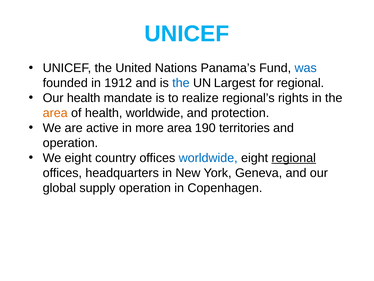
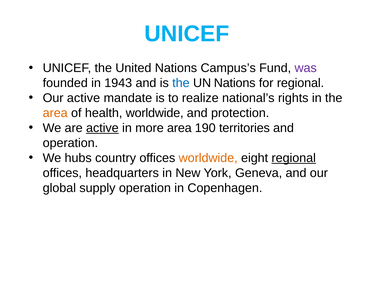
Panama’s: Panama’s -> Campus’s (228, 68)
was colour: blue -> purple (306, 68)
1912: 1912 -> 1943 (118, 83)
UN Largest: Largest -> Nations (235, 83)
Our health: health -> active (83, 98)
regional’s: regional’s -> national’s (248, 98)
active underline: none -> present (102, 128)
We eight: eight -> hubs (78, 158)
worldwide colour: blue -> orange (208, 158)
